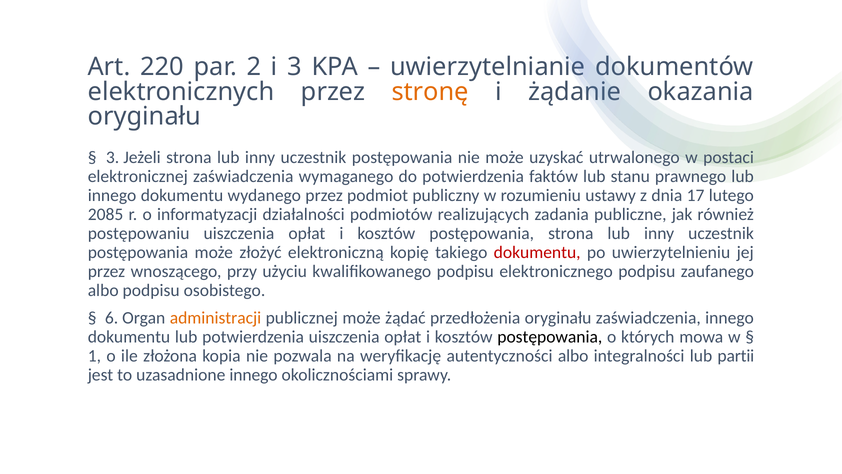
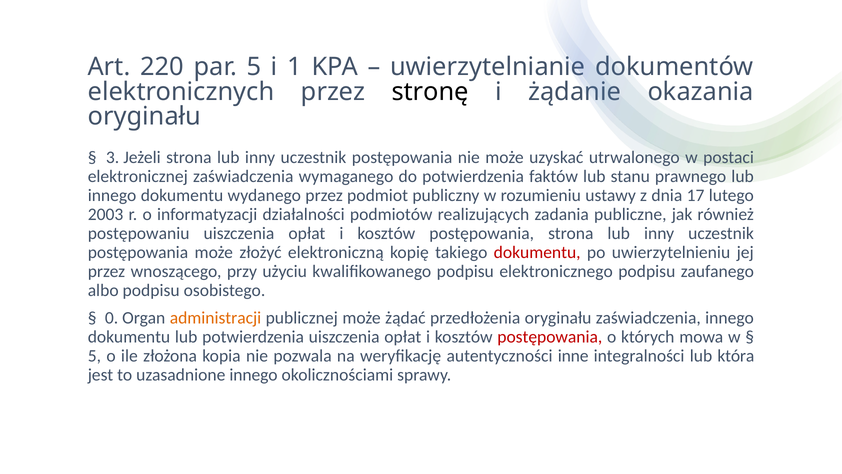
par 2: 2 -> 5 (254, 67)
i 3: 3 -> 1 (295, 67)
stronę colour: orange -> black (430, 92)
2085: 2085 -> 2003 (106, 214)
6: 6 -> 0 (112, 318)
postępowania colour: black -> red (550, 337)
1: 1 -> 5 (94, 356)
autentyczności albo: albo -> inne (573, 356)
partii: partii -> która (736, 356)
